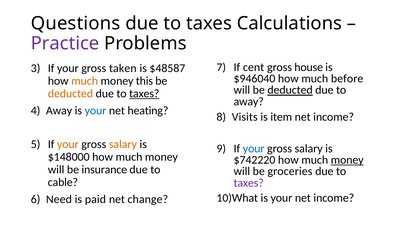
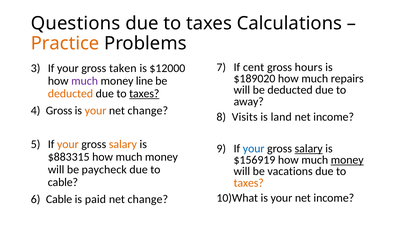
Practice colour: purple -> orange (65, 43)
house: house -> hours (309, 67)
$48587: $48587 -> $12000 (167, 68)
$946040: $946040 -> $189020 (254, 79)
before: before -> repairs (347, 79)
much colour: orange -> purple (85, 81)
this: this -> line (144, 81)
deducted underline: present -> none (290, 90)
Away: Away -> Gross (59, 111)
your colour: blue -> orange (96, 111)
heating: heating -> change (148, 111)
item: item -> land (281, 117)
salary underline: none -> present (309, 149)
$148000: $148000 -> $883315 (69, 157)
$742220: $742220 -> $156919 (254, 160)
insurance: insurance -> paycheck (104, 170)
groceries: groceries -> vacations (290, 172)
taxes colour: purple -> orange (249, 183)
Need: Need -> Cable (59, 199)
